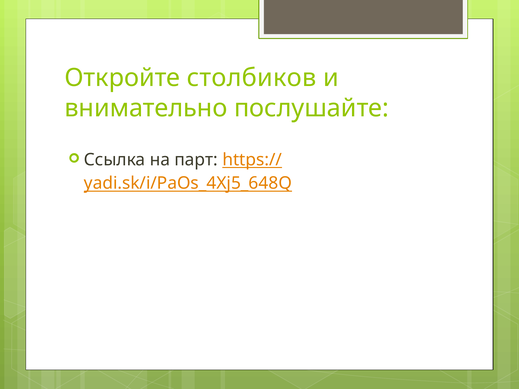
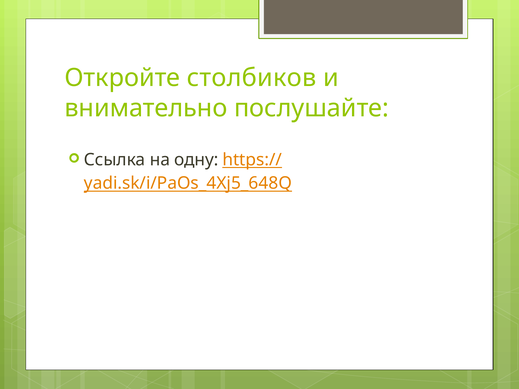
парт: парт -> одну (196, 160)
